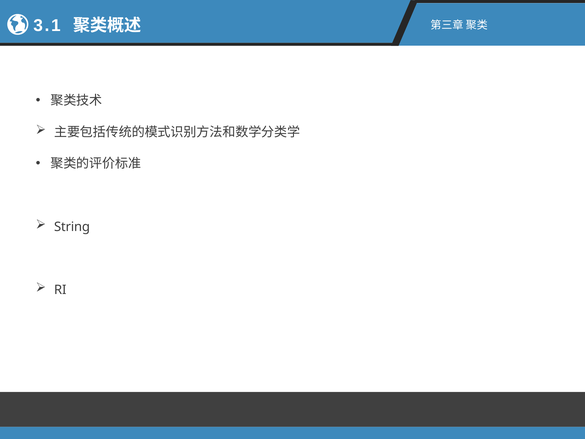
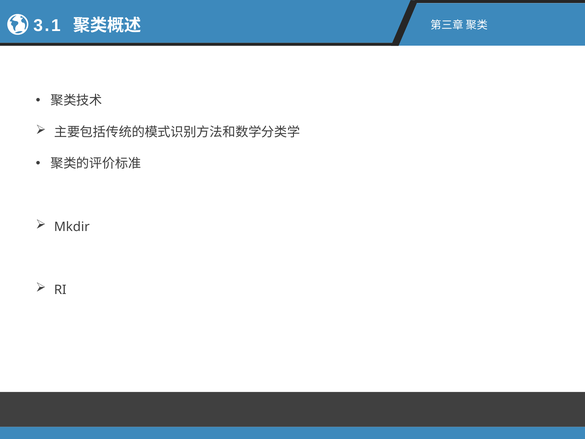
String: String -> Mkdir (72, 227)
